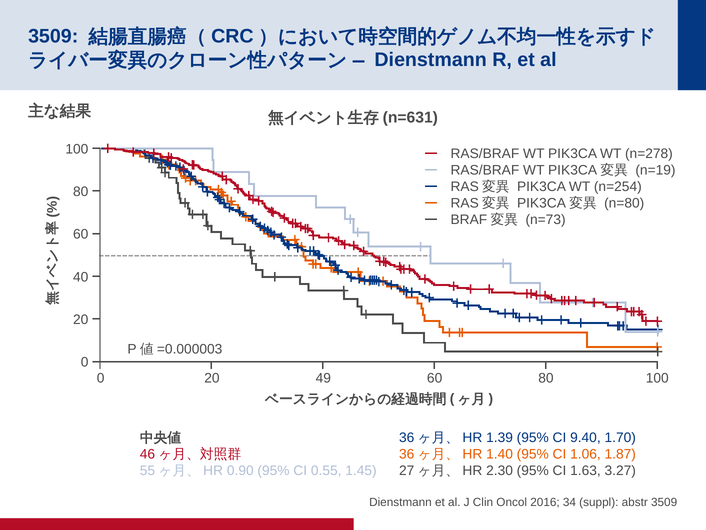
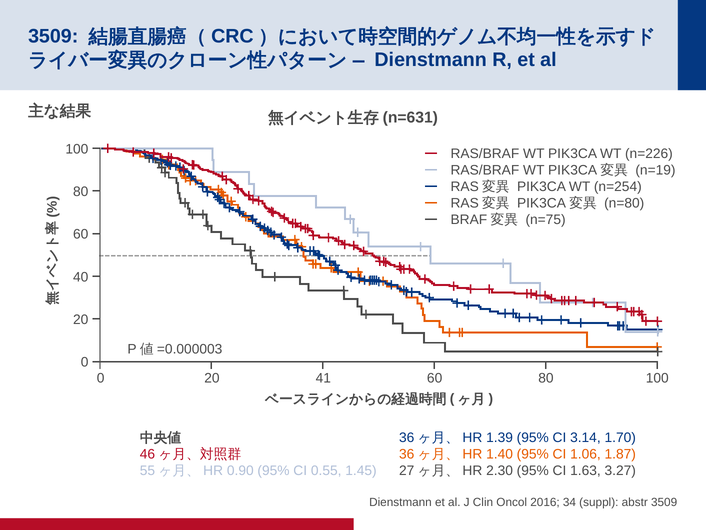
n=278: n=278 -> n=226 (649, 154)
n=73: n=73 -> n=75 (546, 219)
49: 49 -> 41 (323, 378)
9.40: 9.40 -> 3.14 (585, 437)
